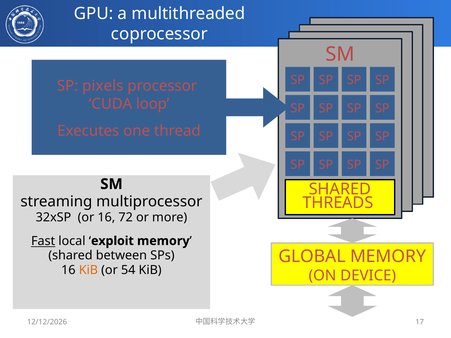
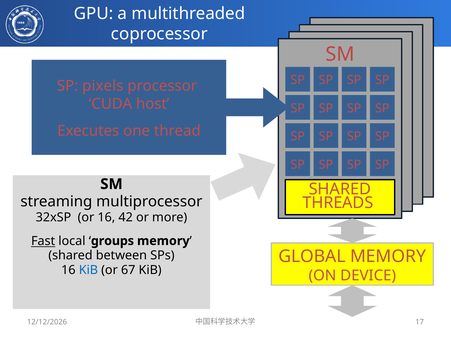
loop: loop -> host (153, 104)
72: 72 -> 42 (126, 218)
exploit: exploit -> groups (112, 241)
KiB colour: orange -> blue (88, 270)
54: 54 -> 67 (128, 270)
